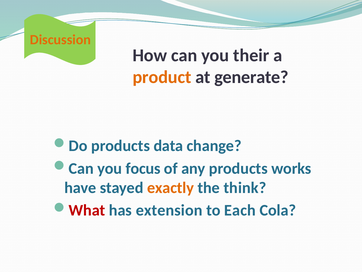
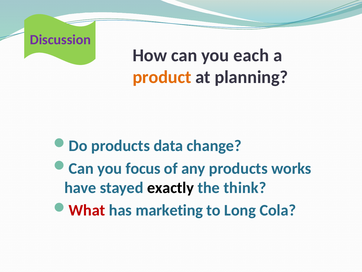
Discussion colour: orange -> purple (60, 40)
their: their -> each (251, 55)
generate: generate -> planning (251, 77)
exactly colour: orange -> black (170, 187)
extension: extension -> marketing (169, 210)
Each: Each -> Long (240, 210)
